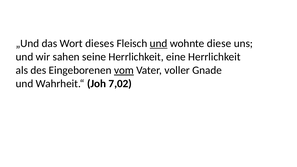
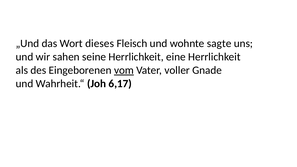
und underline: present -> none (159, 44)
diese: diese -> sagte (219, 44)
7,02: 7,02 -> 6,17 (120, 84)
